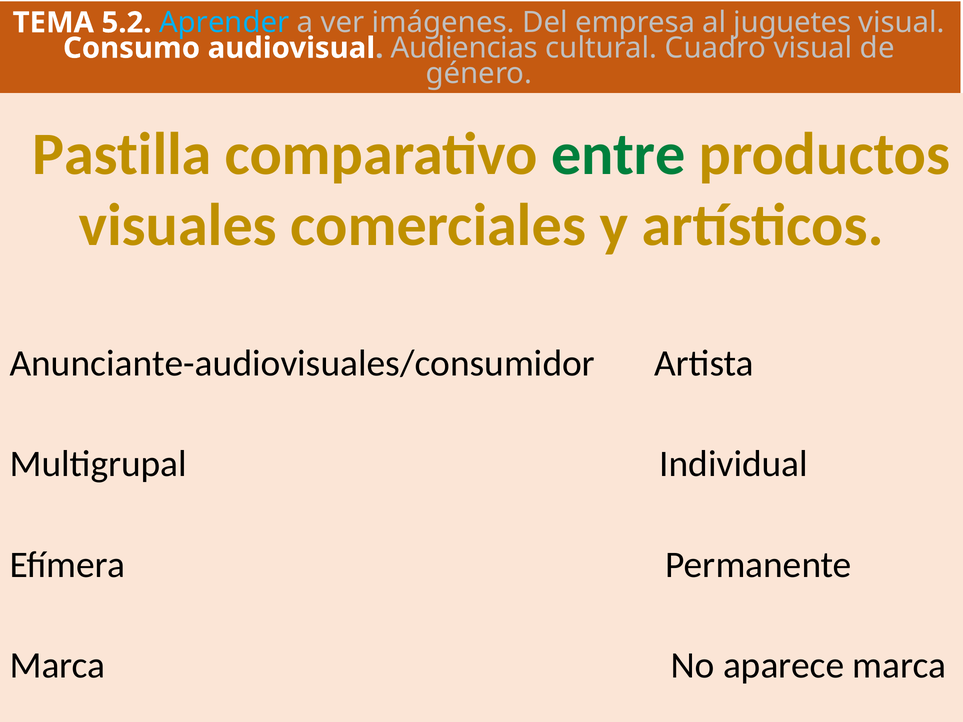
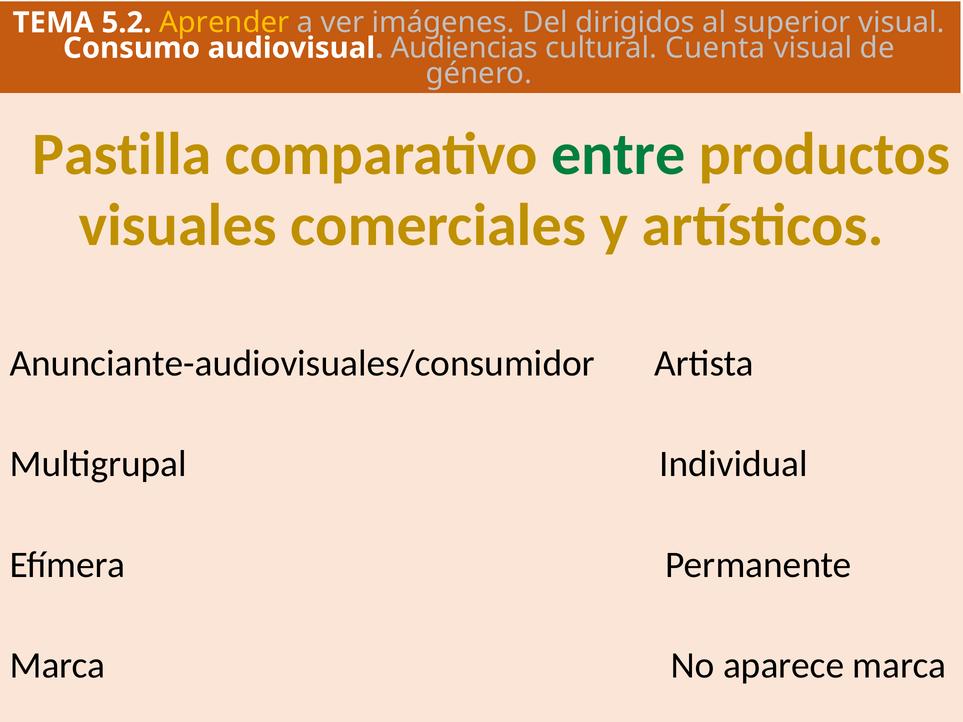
Aprender colour: light blue -> yellow (224, 23)
empresa: empresa -> dirigidos (635, 23)
juguetes: juguetes -> superior (792, 23)
Cuadro: Cuadro -> Cuenta (715, 48)
